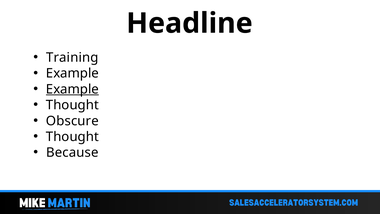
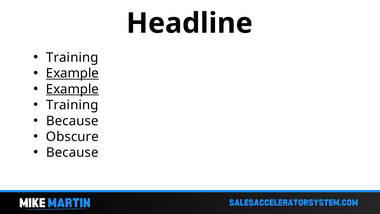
Example underline: none -> present (72, 73)
Thought: Thought -> Training (72, 105)
Obscure: Obscure -> Because (72, 121)
Thought: Thought -> Obscure (72, 137)
